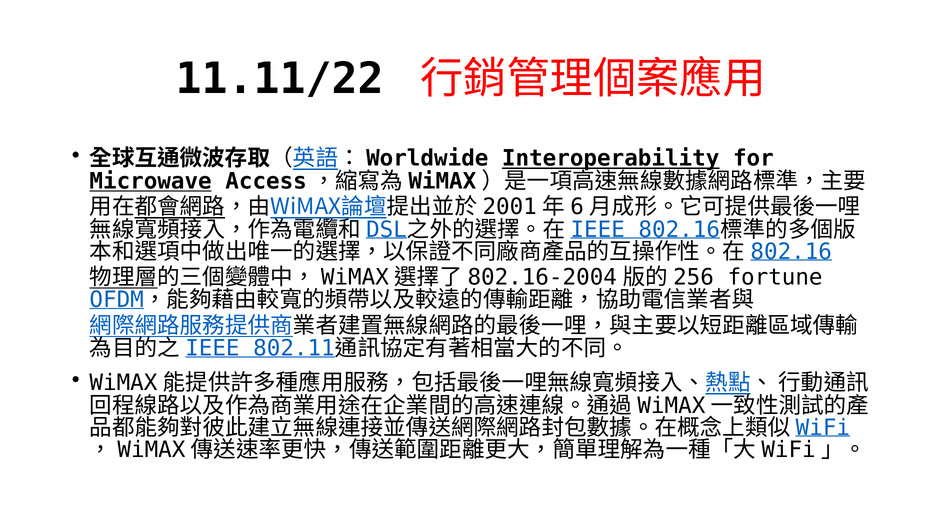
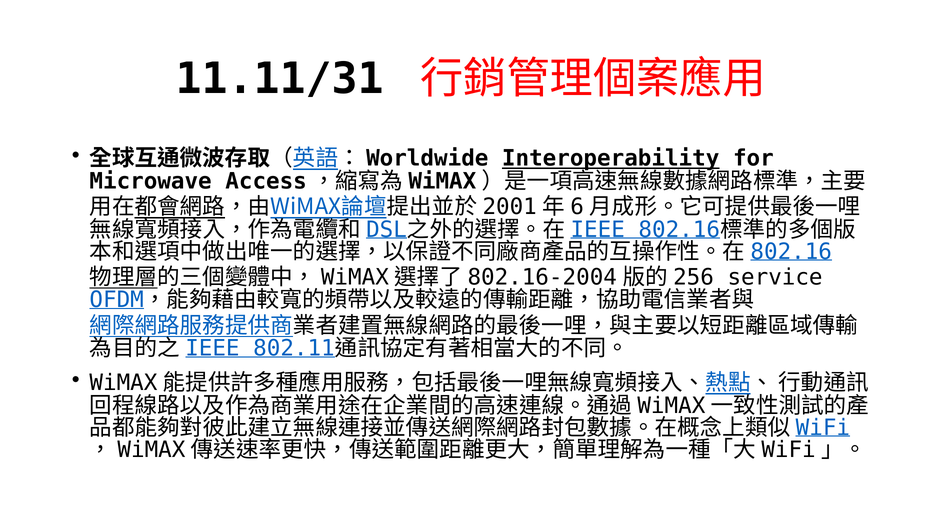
11.11/22: 11.11/22 -> 11.11/31 (280, 79)
Microwave underline: present -> none (151, 181)
fortune: fortune -> service (775, 277)
